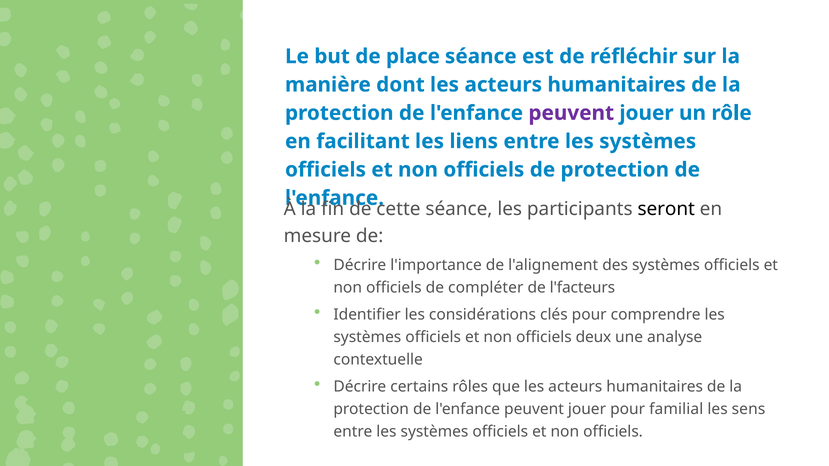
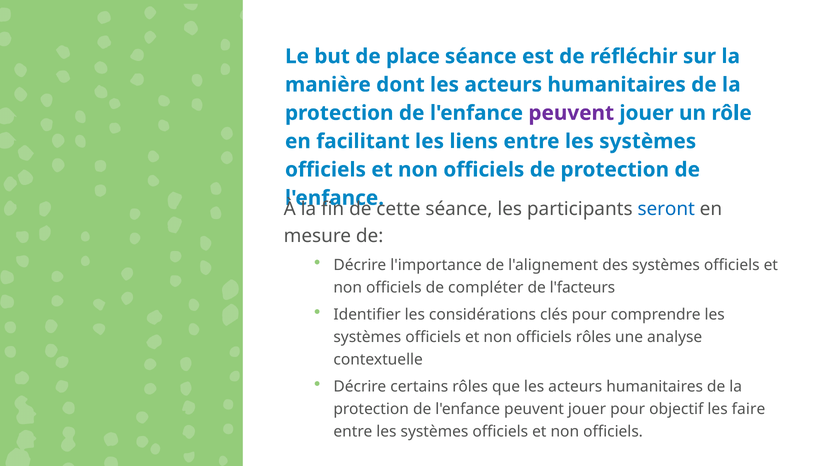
seront colour: black -> blue (666, 209)
officiels deux: deux -> rôles (593, 337)
familial: familial -> objectif (676, 409)
sens: sens -> faire (749, 409)
